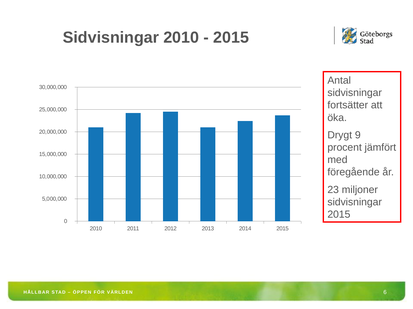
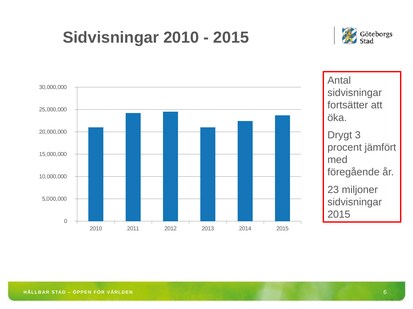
9: 9 -> 3 (358, 135)
